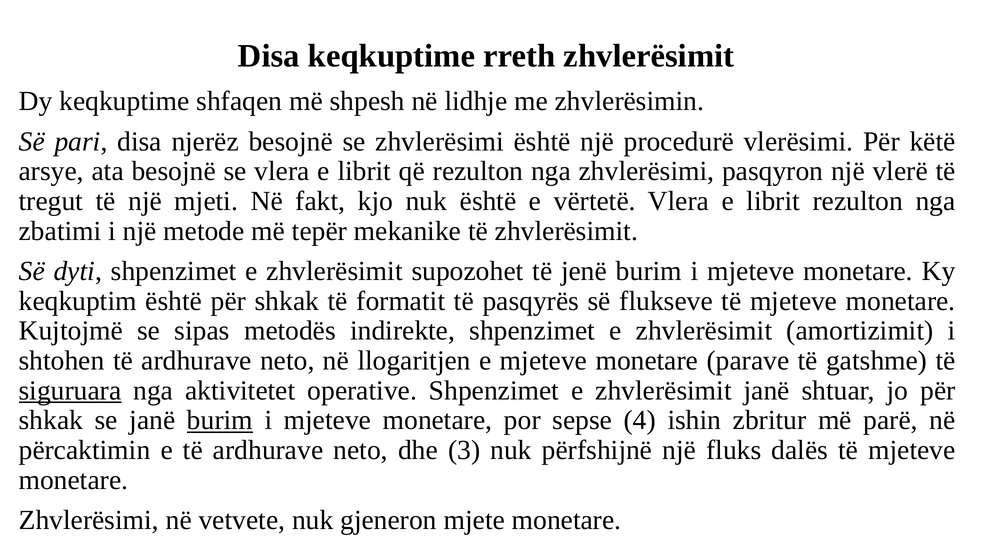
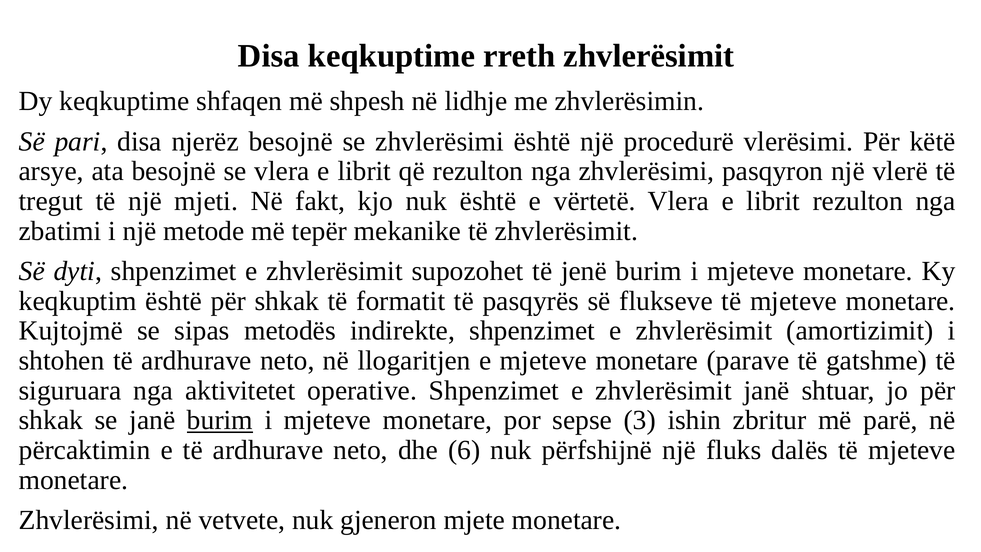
siguruara underline: present -> none (70, 390)
4: 4 -> 3 (640, 420)
3: 3 -> 6 (464, 450)
